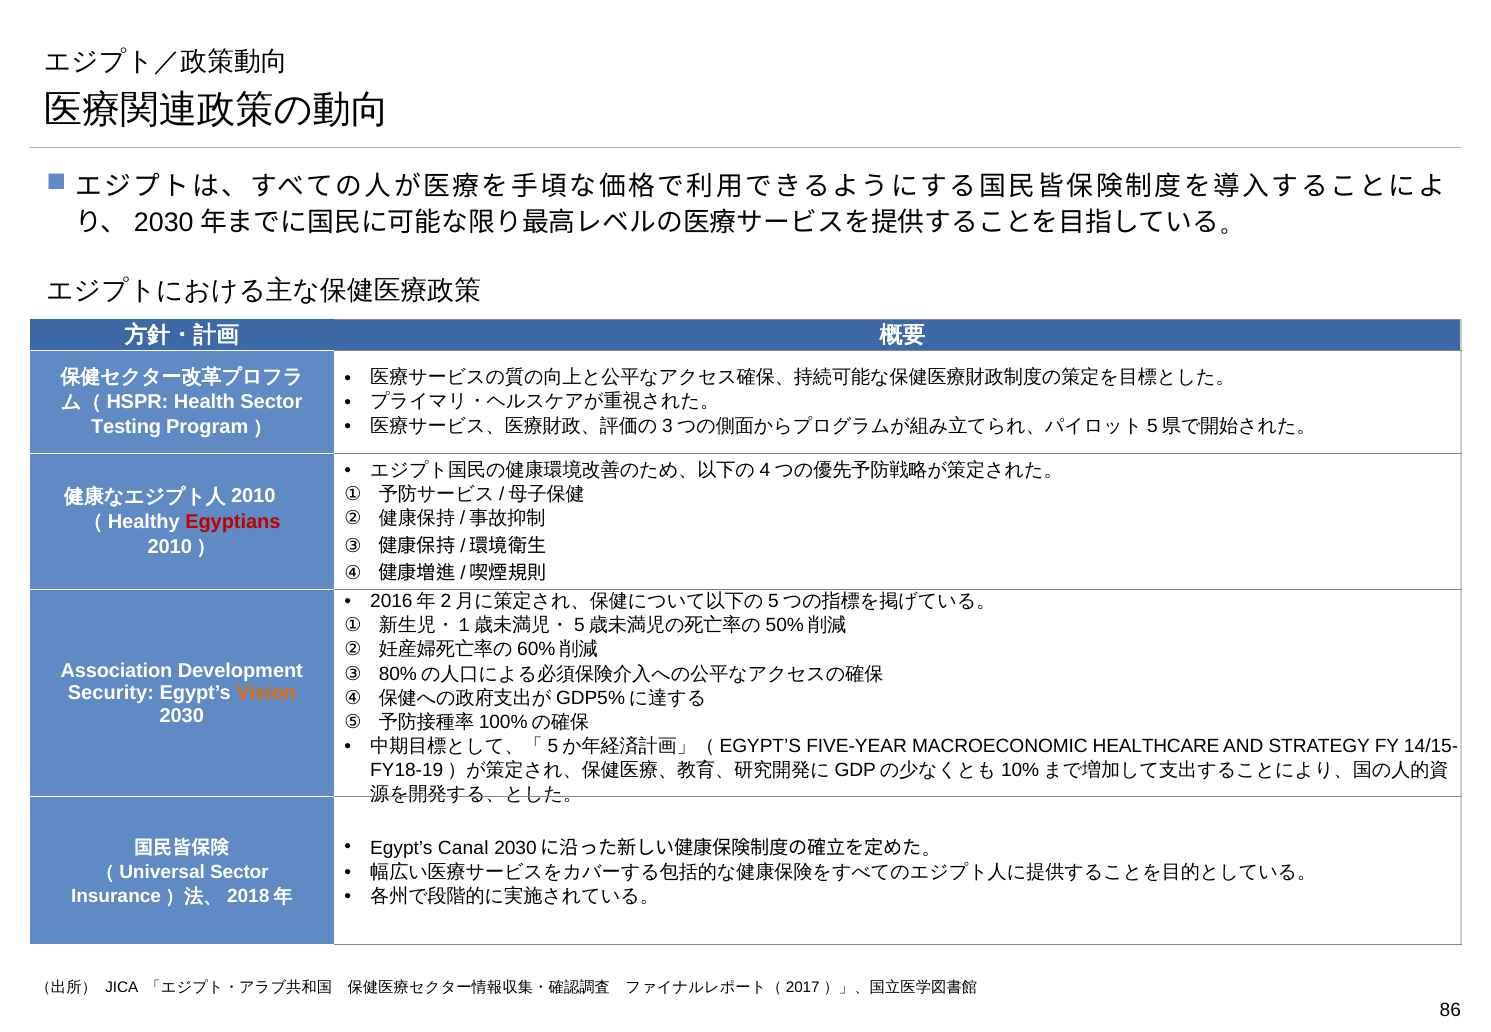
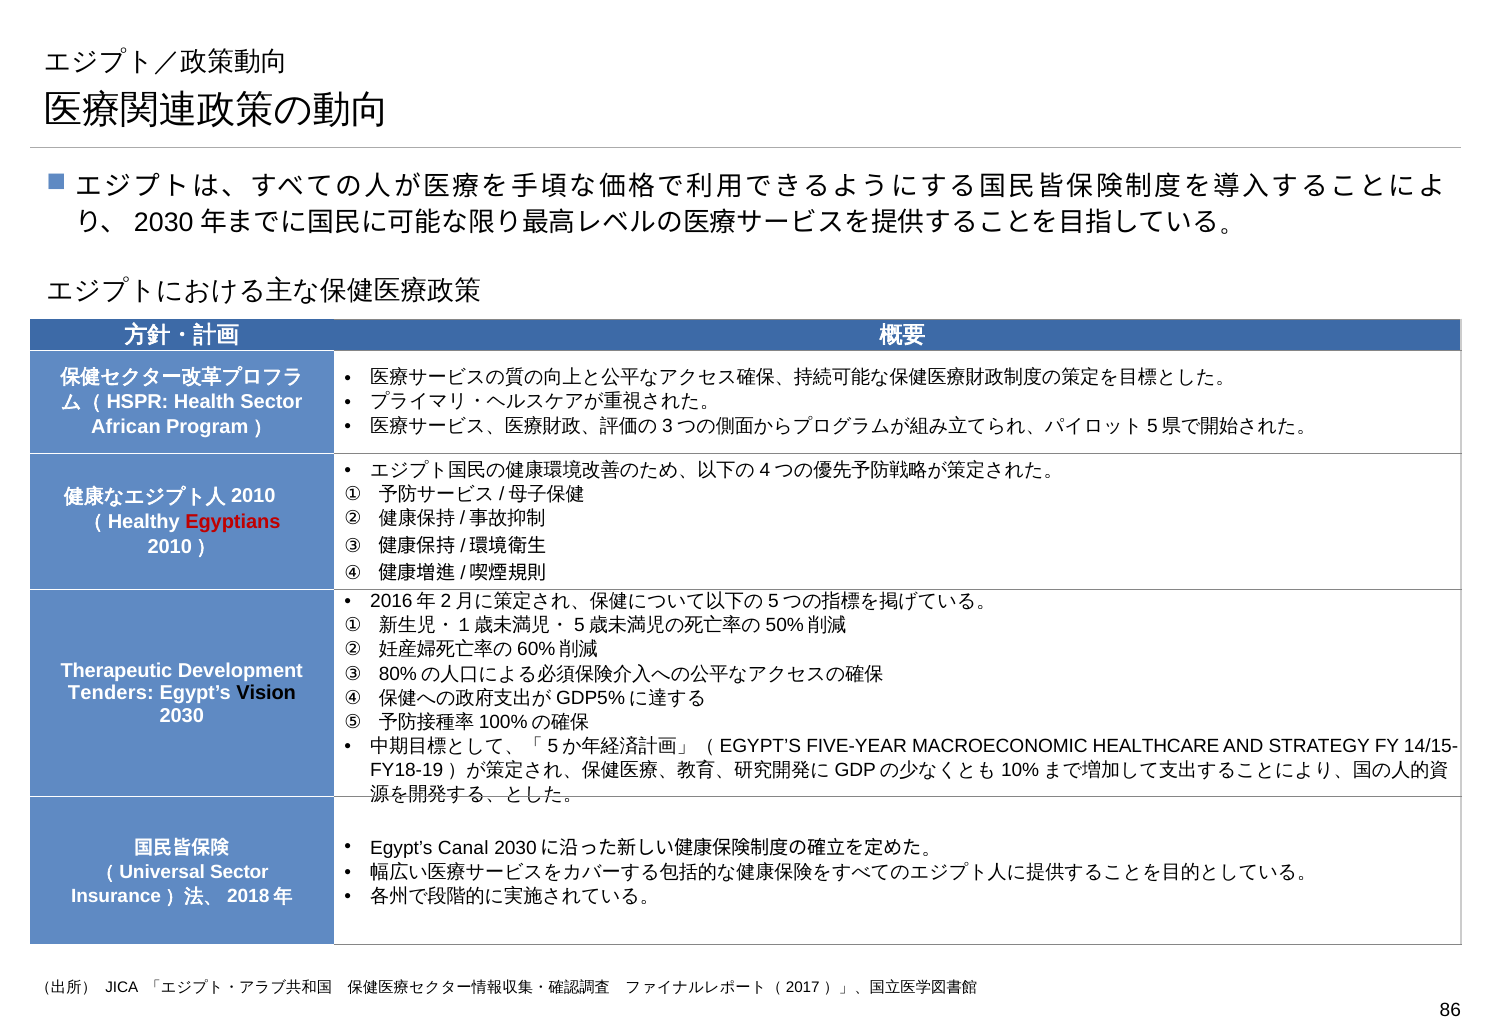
Testing: Testing -> African (126, 427)
Association: Association -> Therapeutic (116, 671)
Security: Security -> Tenders (111, 694)
Vision colour: orange -> black (266, 694)
